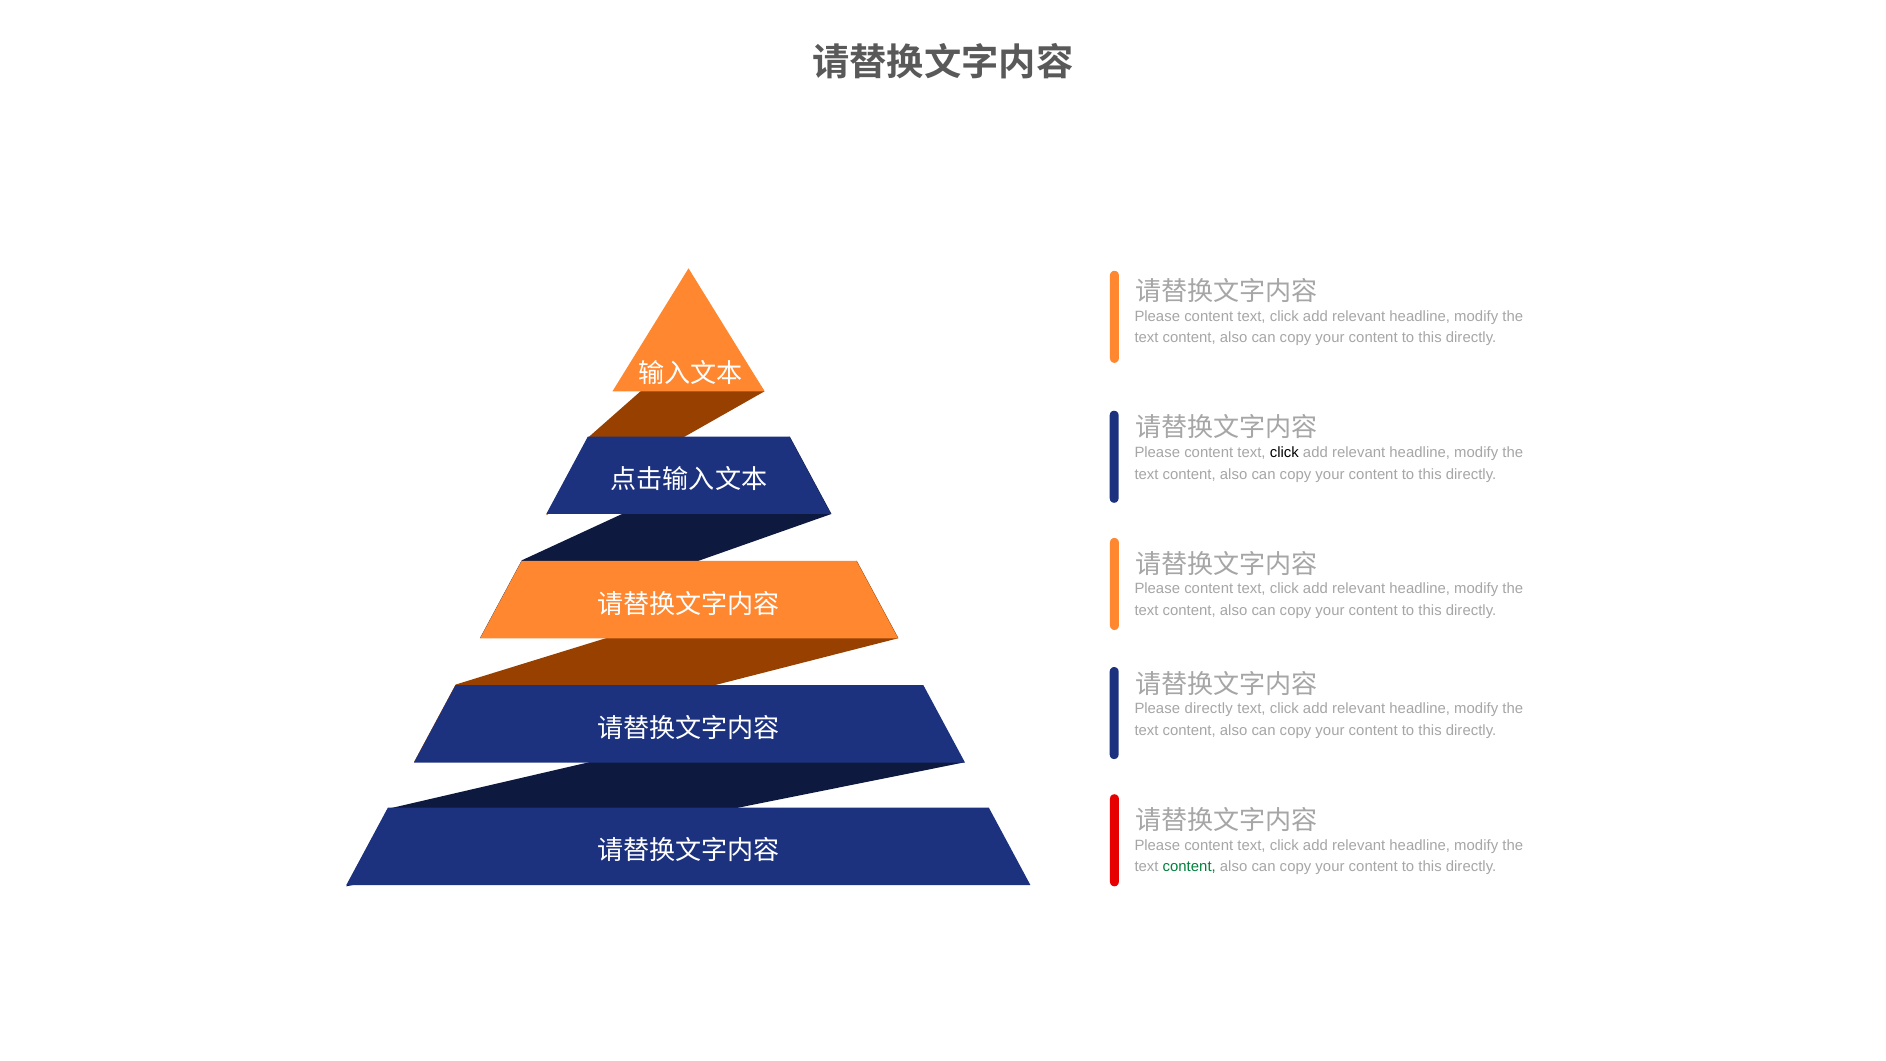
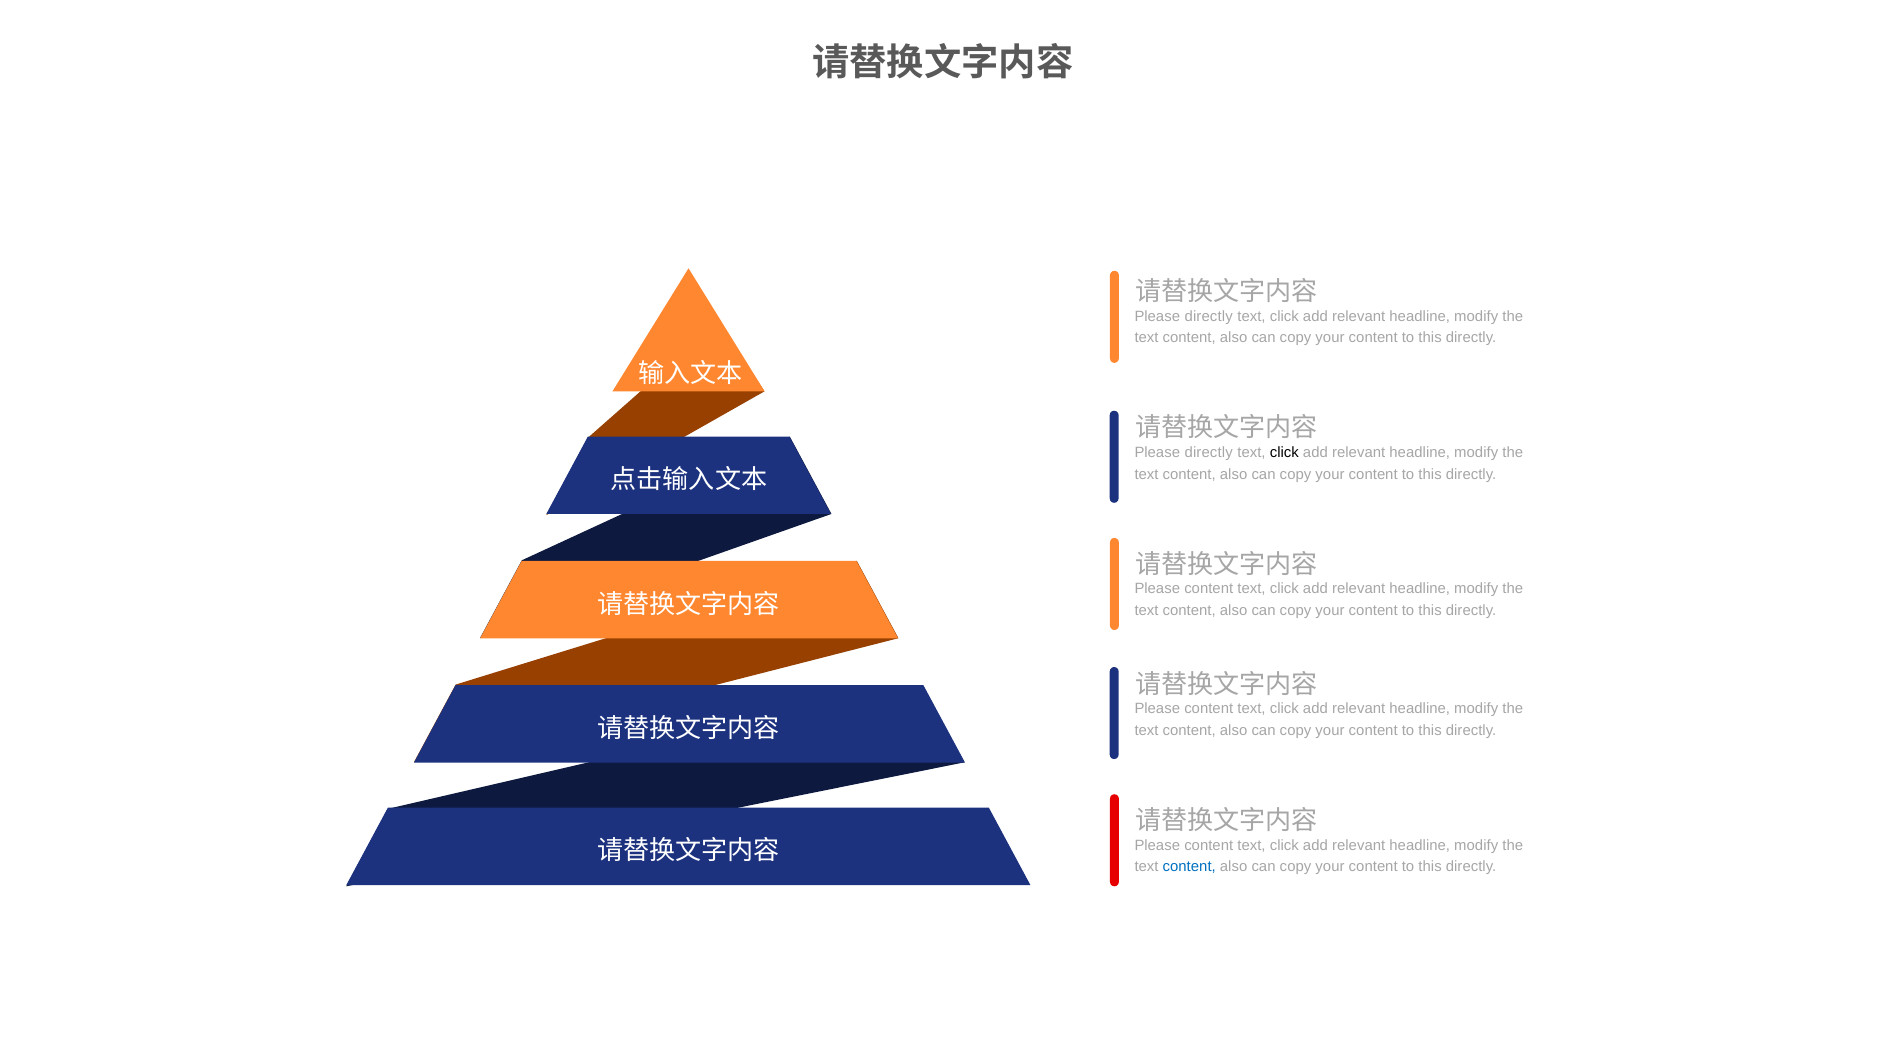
content: content -> directly (1209, 317)
content: content -> directly (1209, 453)
directly: directly -> content (1209, 709)
content colour: green -> blue (1189, 866)
